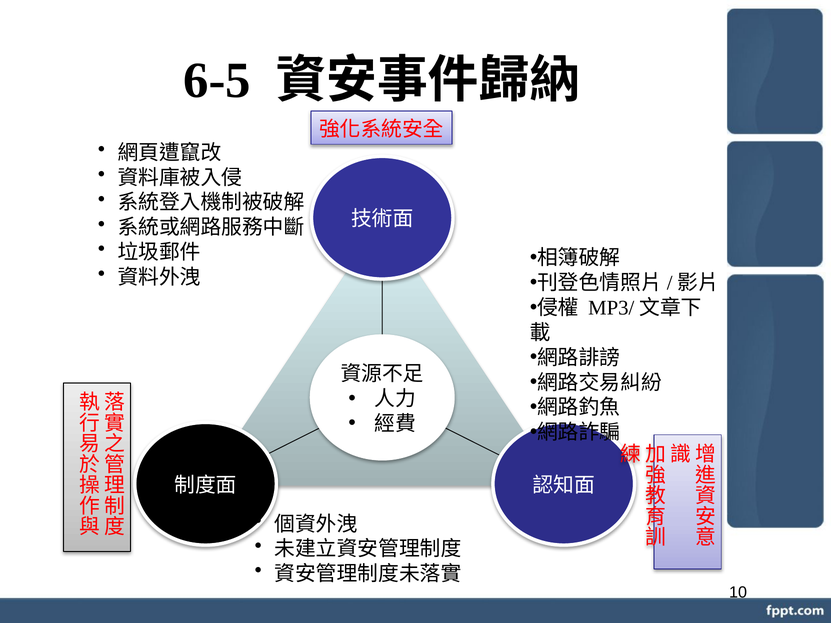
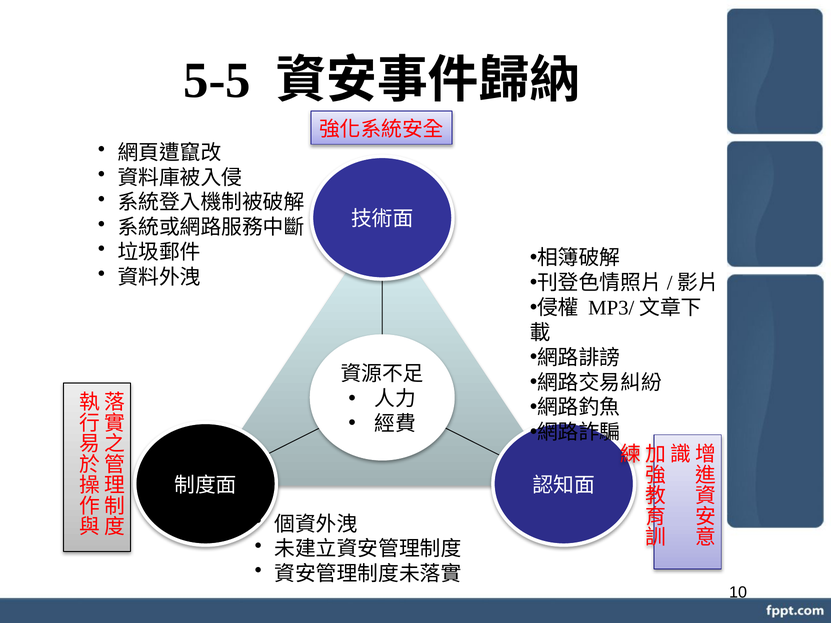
6-5: 6-5 -> 5-5 (217, 80)
